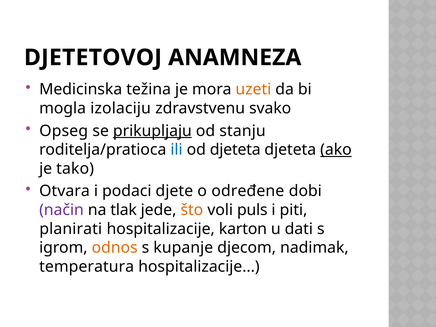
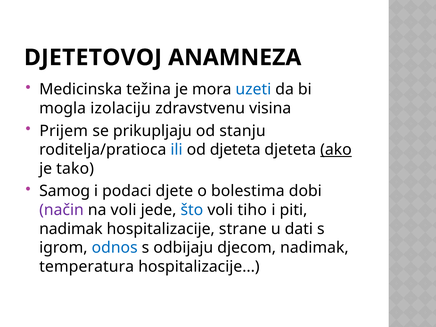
uzeti colour: orange -> blue (253, 89)
svako: svako -> visina (270, 108)
Opseg: Opseg -> Prijem (64, 131)
prikupljaju underline: present -> none (152, 131)
Otvara: Otvara -> Samog (65, 191)
određene: određene -> bolestima (248, 191)
na tlak: tlak -> voli (124, 210)
što colour: orange -> blue (192, 210)
puls: puls -> tiho (252, 210)
planirati: planirati -> nadimak (71, 229)
karton: karton -> strane (243, 229)
odnos colour: orange -> blue (115, 248)
kupanje: kupanje -> odbijaju (183, 248)
